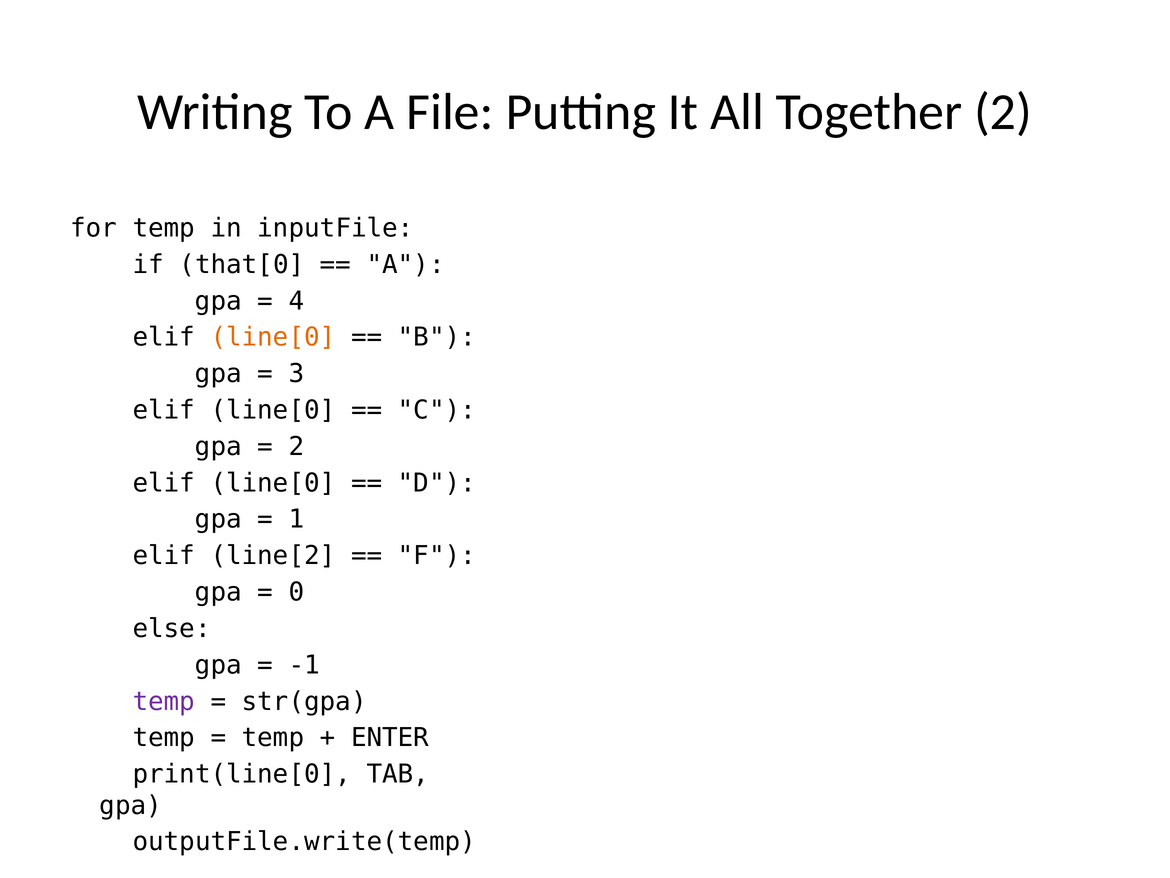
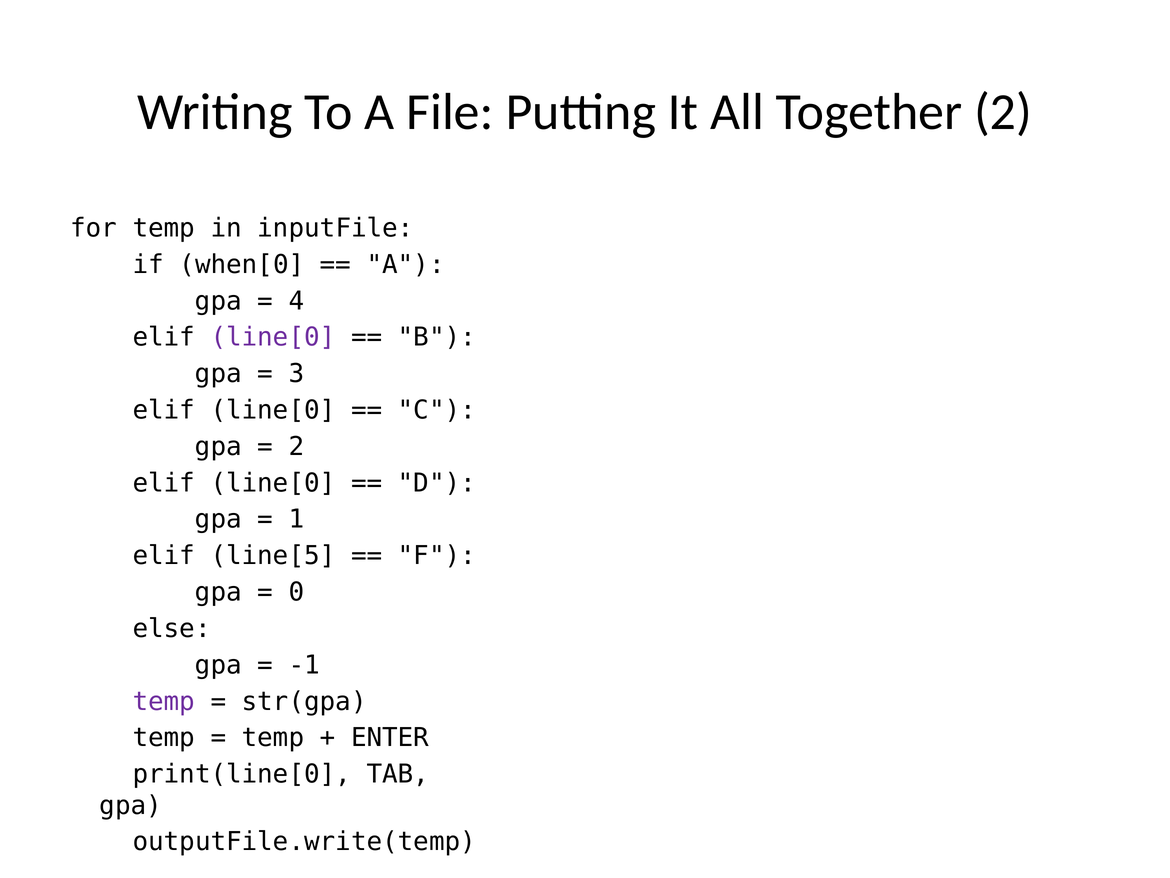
that[0: that[0 -> when[0 (242, 264)
line[0 colour: orange -> purple (273, 337)
line[2: line[2 -> line[5 (273, 556)
